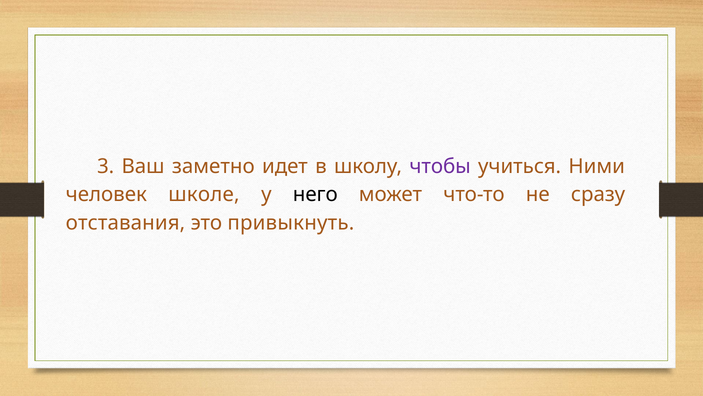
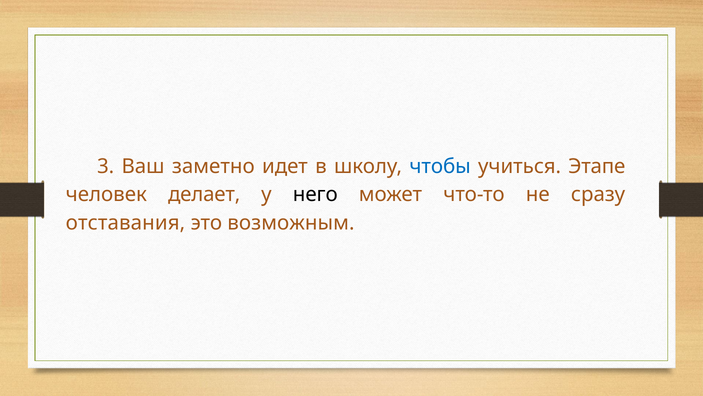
чтобы colour: purple -> blue (440, 166)
Ними: Ними -> Этапе (597, 166)
школе: школе -> делает (204, 194)
привыкнуть: привыкнуть -> возможным (291, 223)
